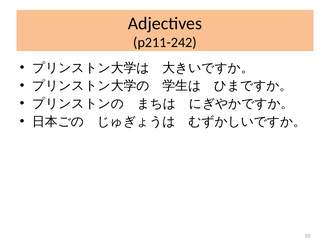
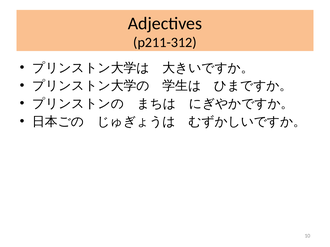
p211-242: p211-242 -> p211-312 (165, 43)
